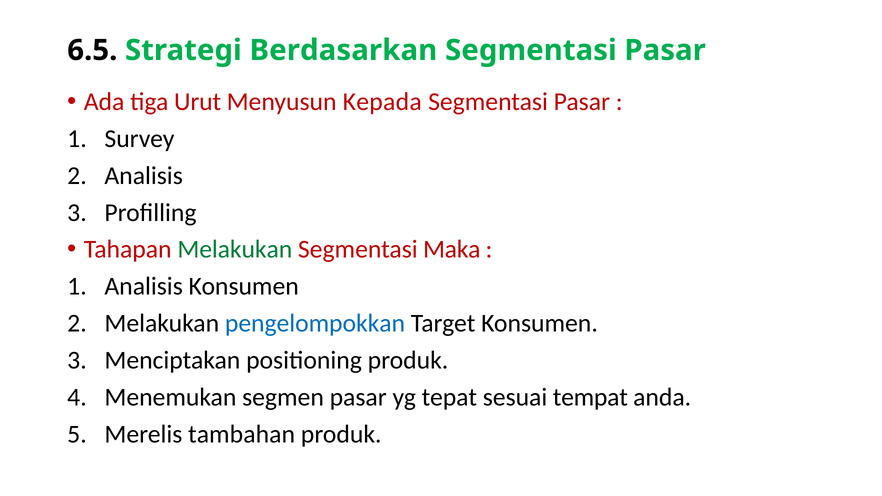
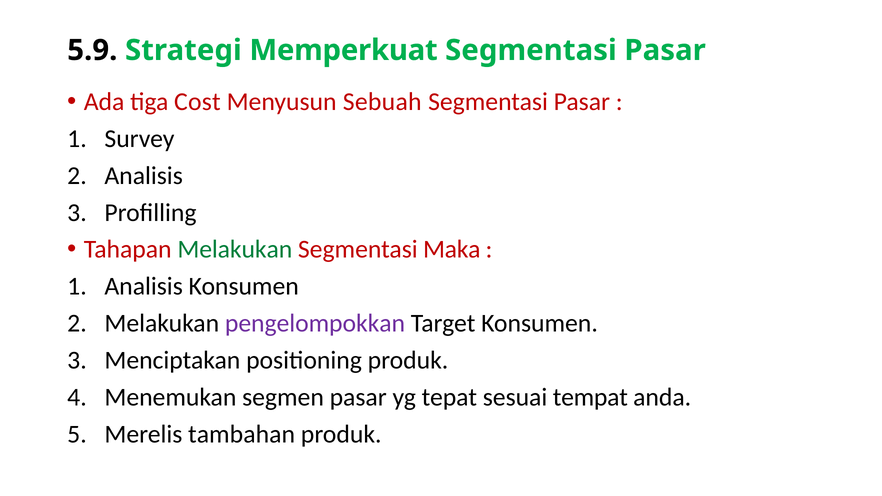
6.5: 6.5 -> 5.9 (92, 50)
Berdasarkan: Berdasarkan -> Memperkuat (344, 50)
Urut: Urut -> Cost (197, 102)
Kepada: Kepada -> Sebuah (382, 102)
pengelompokkan colour: blue -> purple (315, 324)
